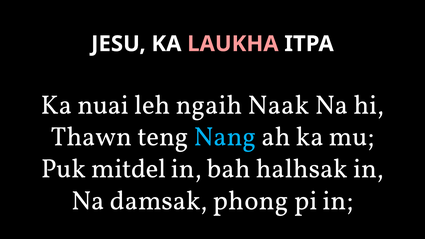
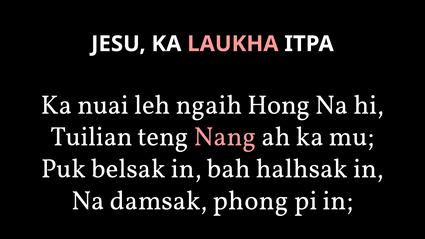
Naak: Naak -> Hong (279, 105)
Thawn: Thawn -> Tuilian (92, 137)
Nang colour: light blue -> pink (225, 137)
mitdel: mitdel -> belsak (128, 169)
